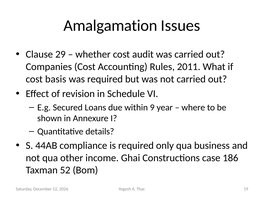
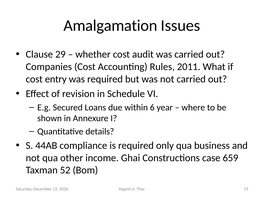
basis: basis -> entry (56, 79)
9: 9 -> 6 (152, 107)
186: 186 -> 659 (230, 158)
